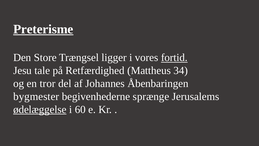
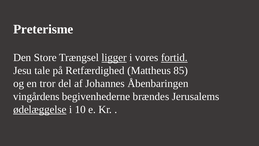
Preterisme underline: present -> none (43, 29)
ligger underline: none -> present (114, 57)
34: 34 -> 85 (181, 70)
bygmester: bygmester -> vingårdens (36, 96)
sprænge: sprænge -> brændes (151, 96)
60: 60 -> 10 (80, 109)
